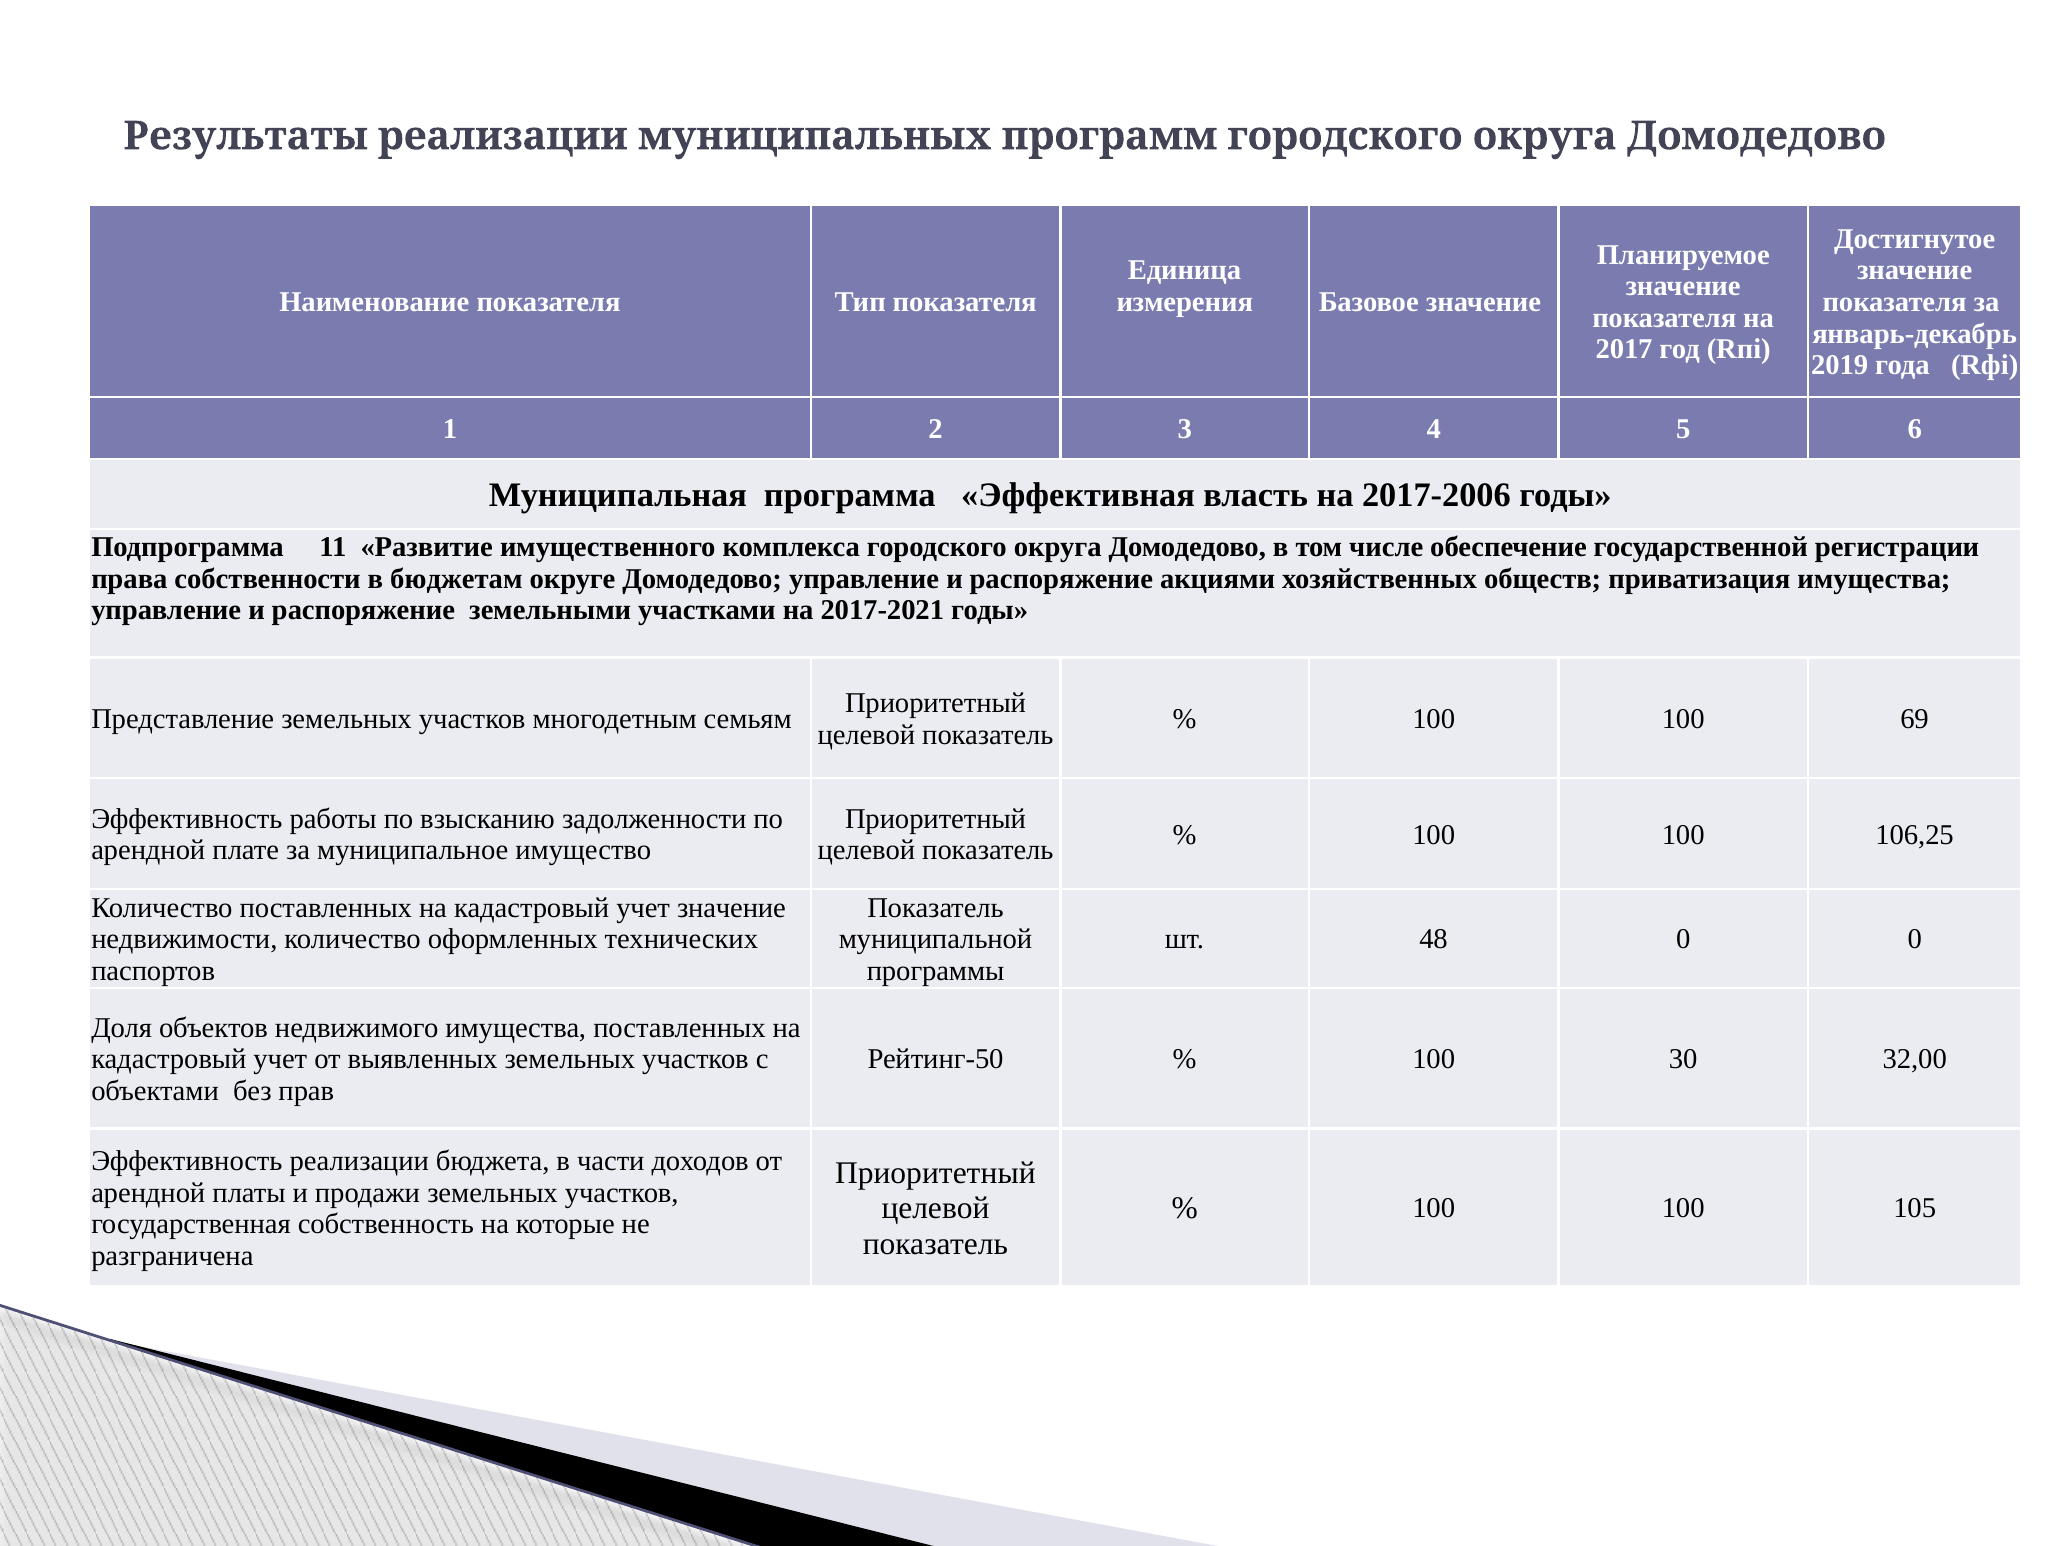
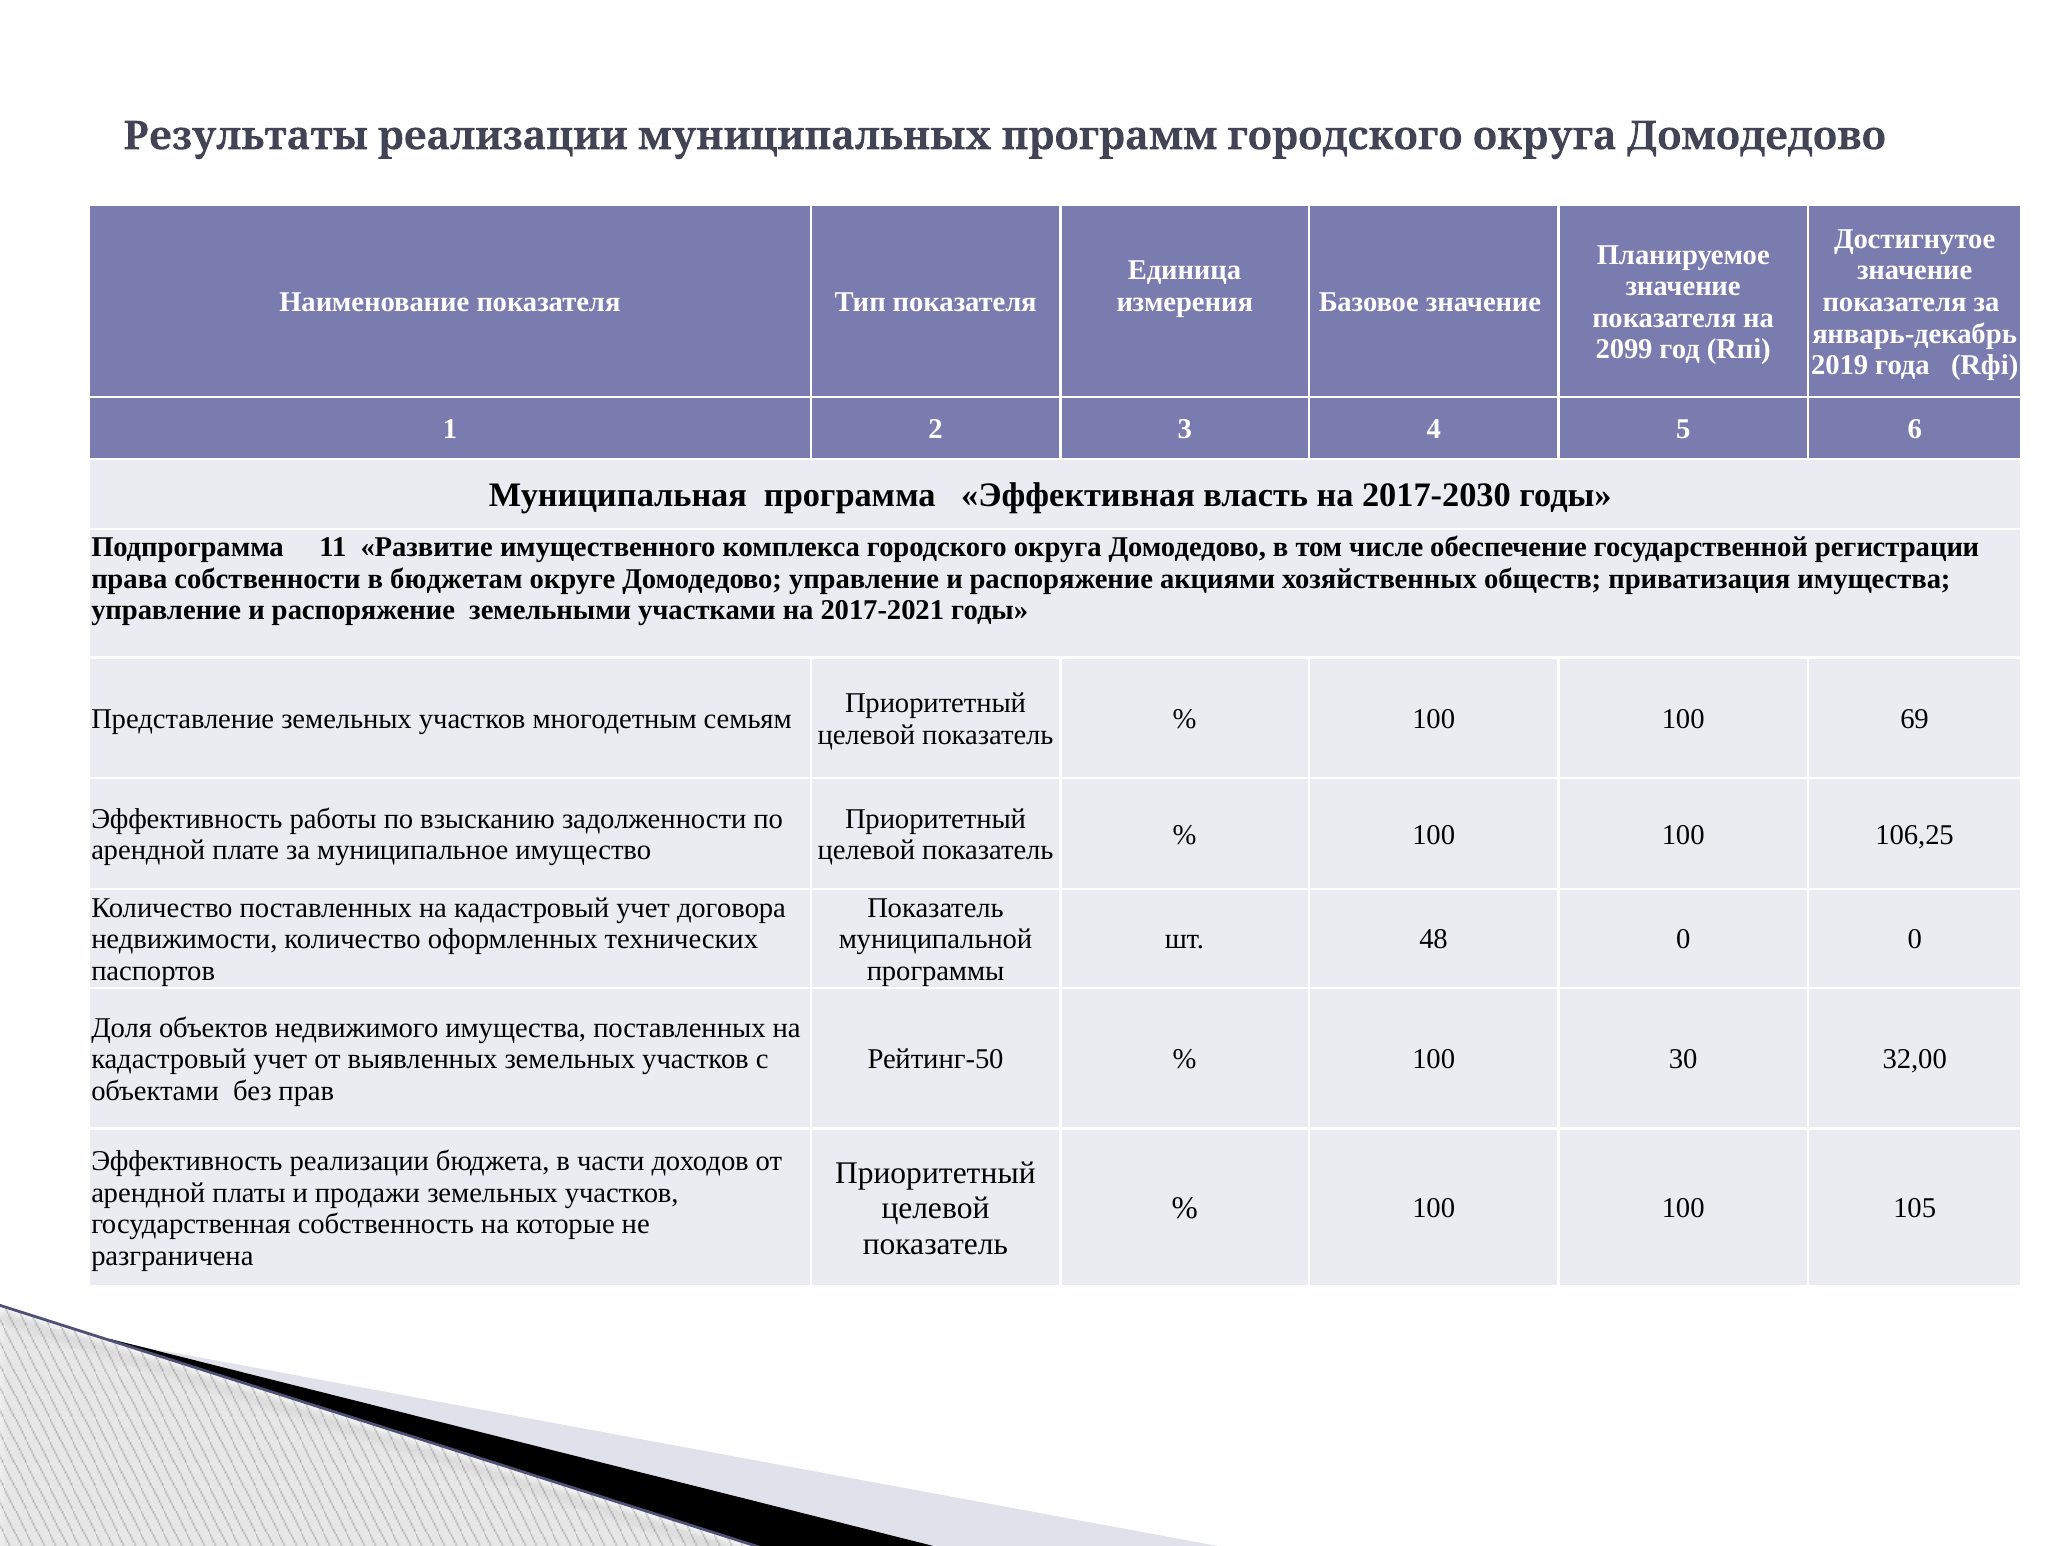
2017: 2017 -> 2099 (1624, 350)
2017-2006: 2017-2006 -> 2017-2030 (1436, 495)
учет значение: значение -> договора (731, 908)
